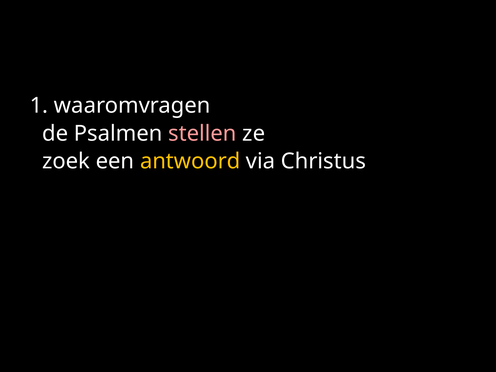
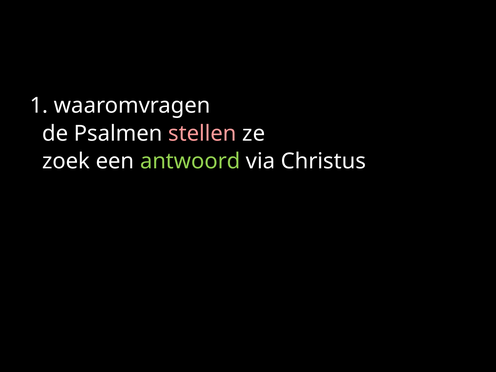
antwoord colour: yellow -> light green (190, 161)
